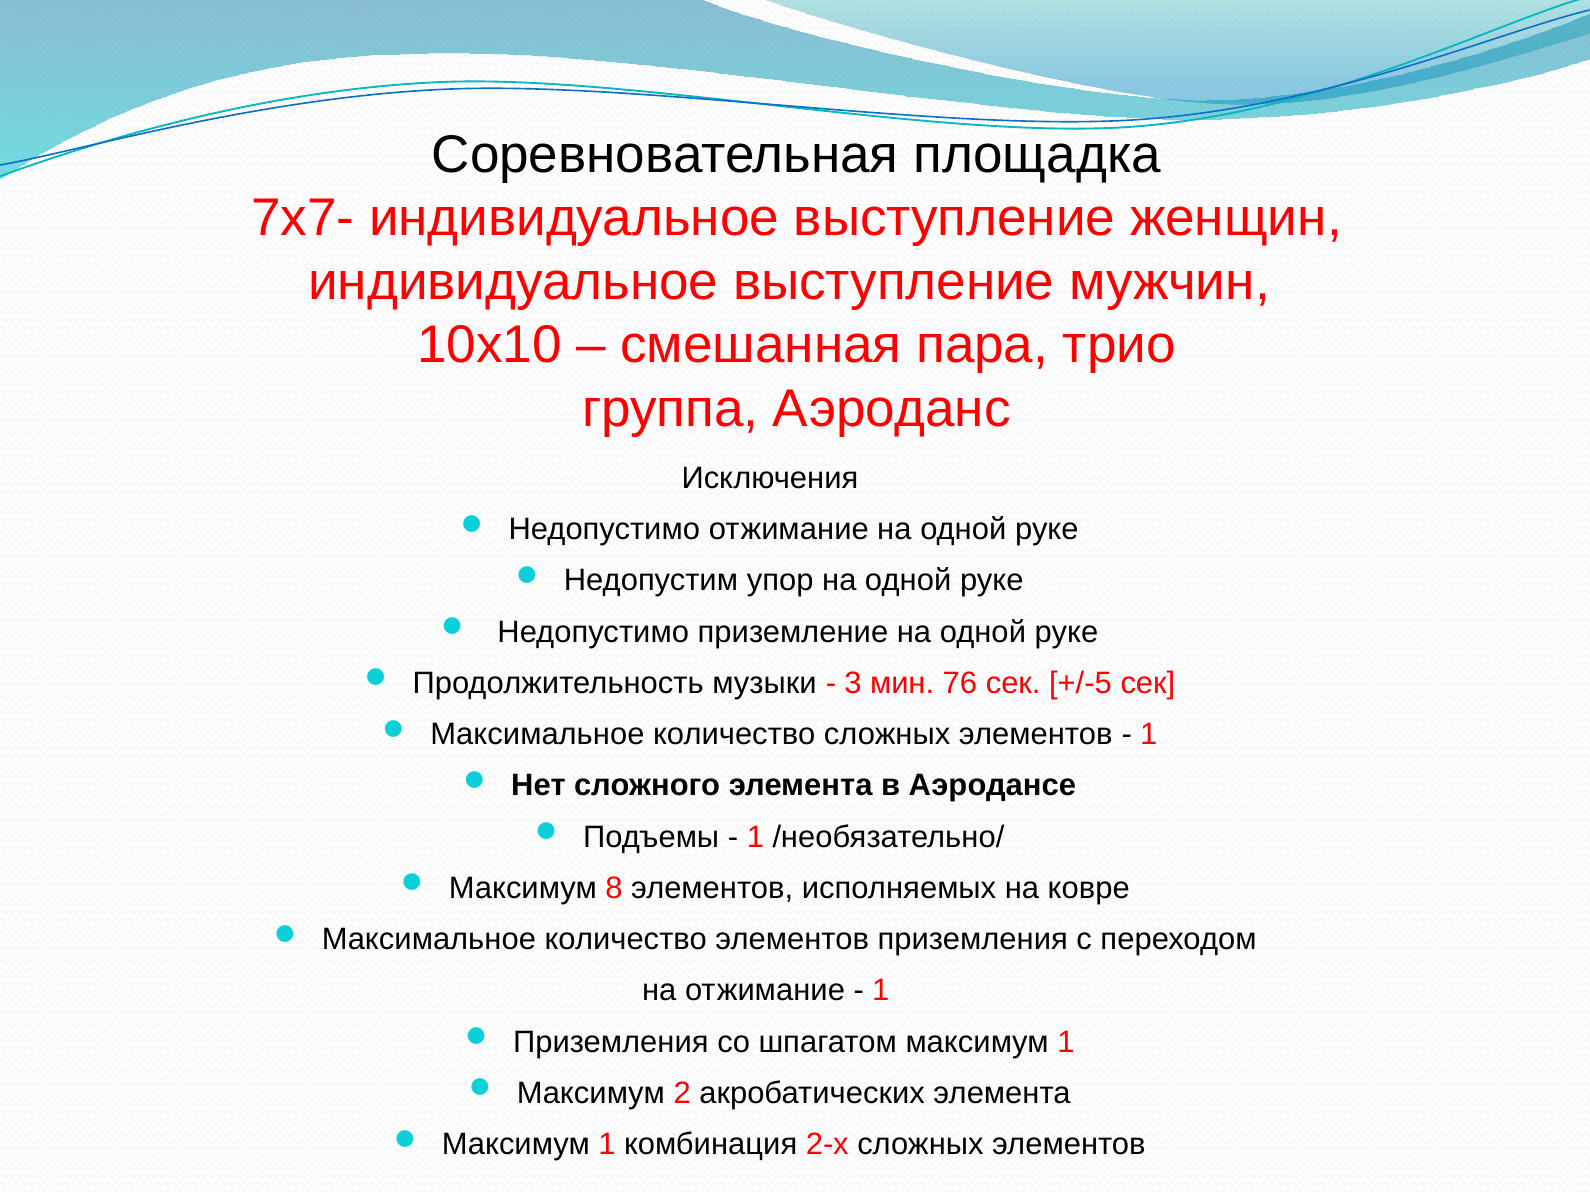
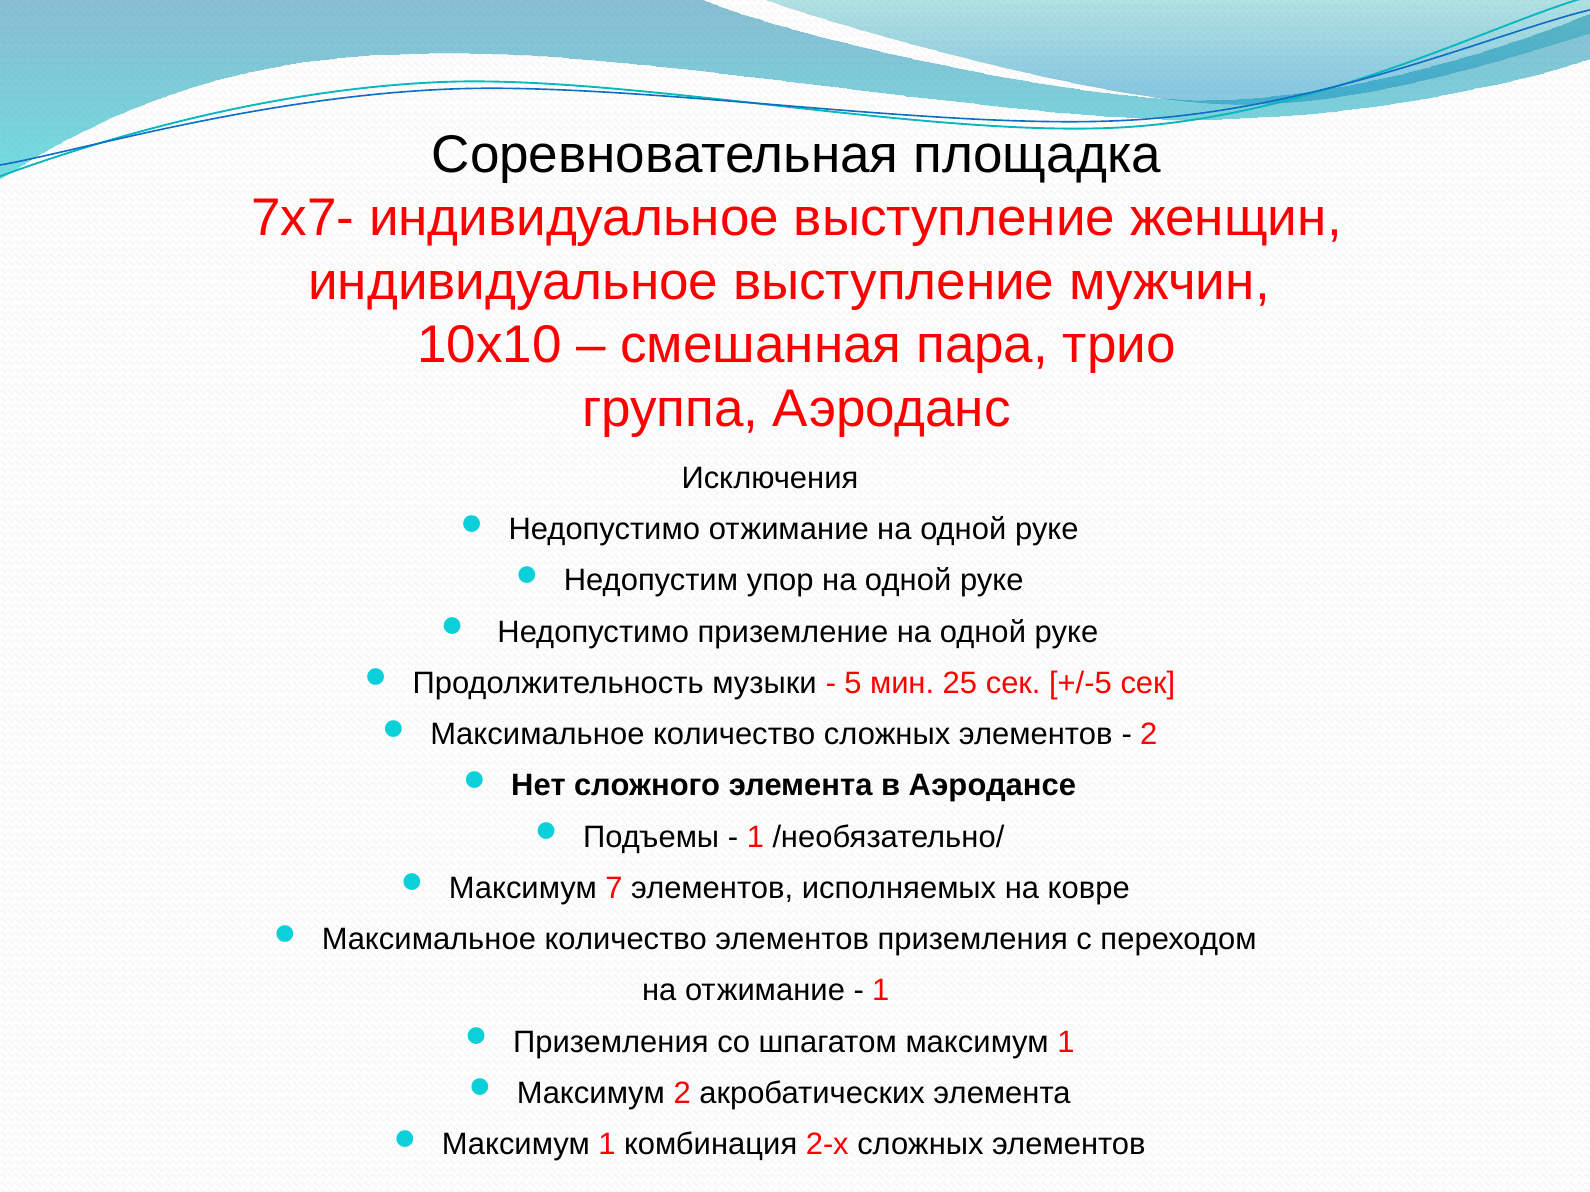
3: 3 -> 5 (853, 683)
76: 76 -> 25 (960, 683)
1: 1 -> 2 (1149, 735)
8: 8 -> 7 (614, 888)
